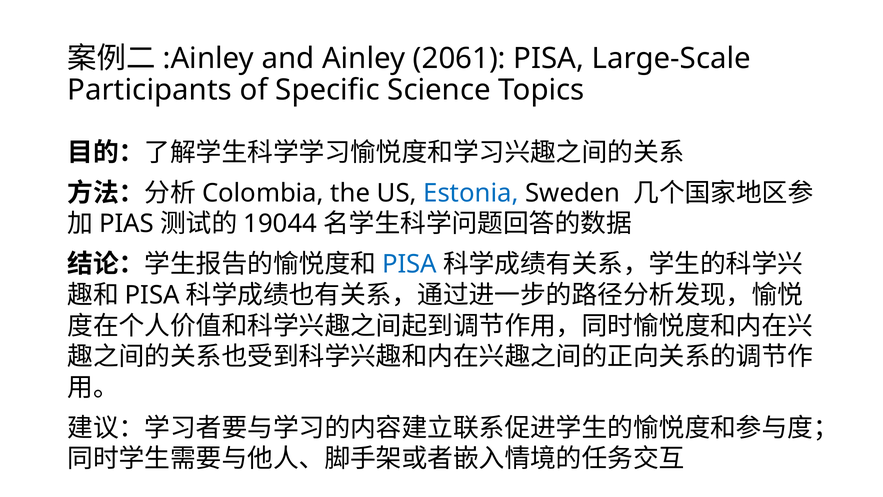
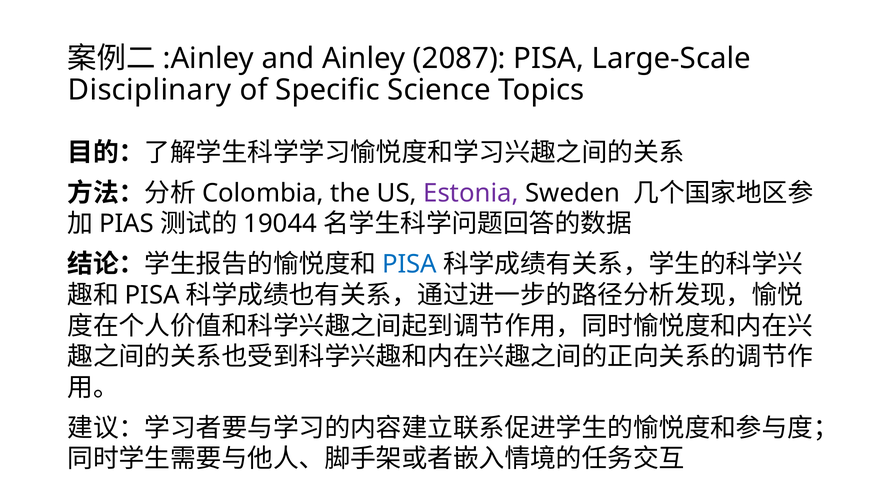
2061: 2061 -> 2087 (459, 58)
Participants: Participants -> Disciplinary (150, 90)
Estonia colour: blue -> purple (471, 193)
